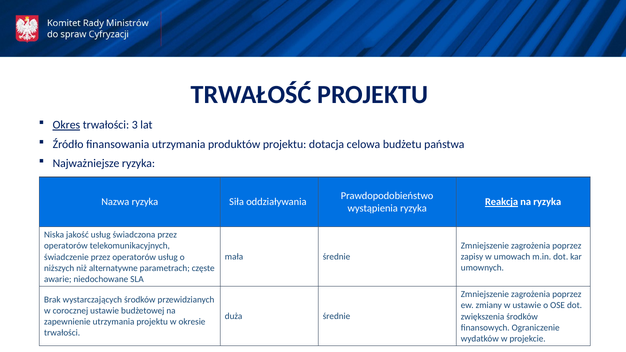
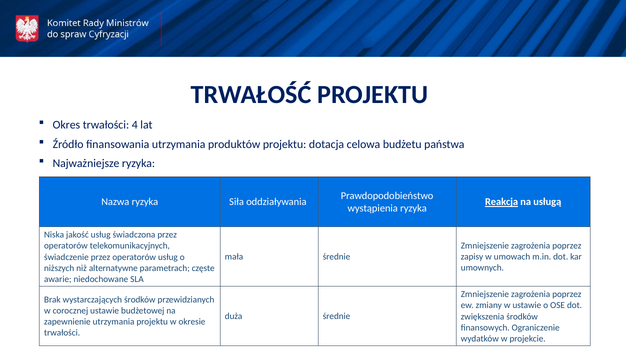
Okres underline: present -> none (66, 125)
3: 3 -> 4 (135, 125)
na ryzyka: ryzyka -> usługą (547, 202)
